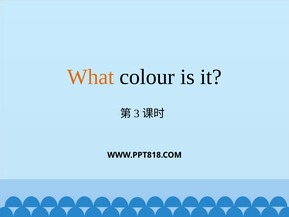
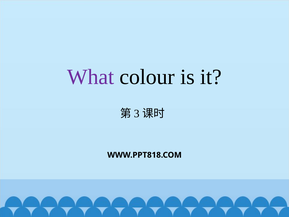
What colour: orange -> purple (91, 77)
